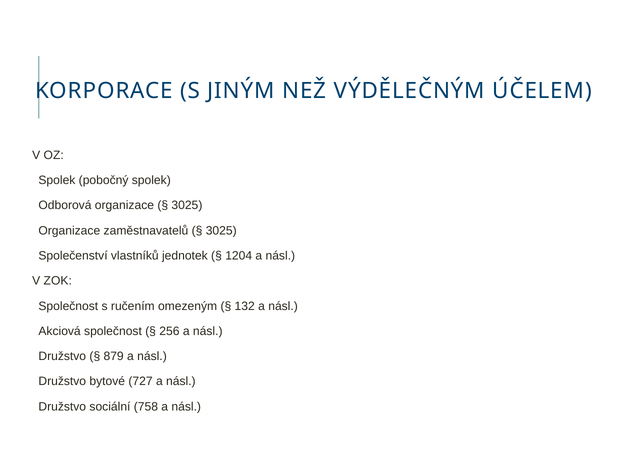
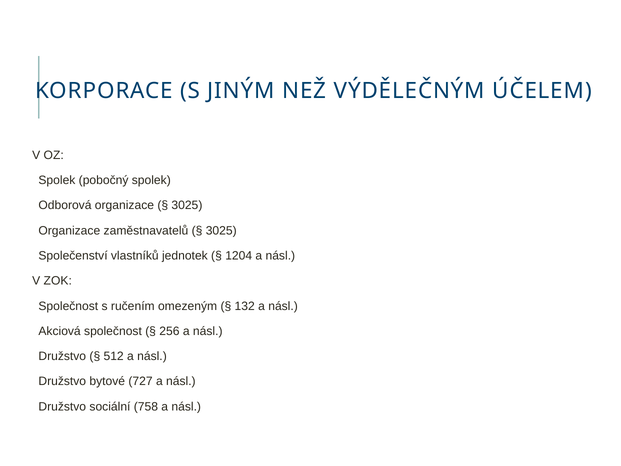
879: 879 -> 512 (114, 356)
